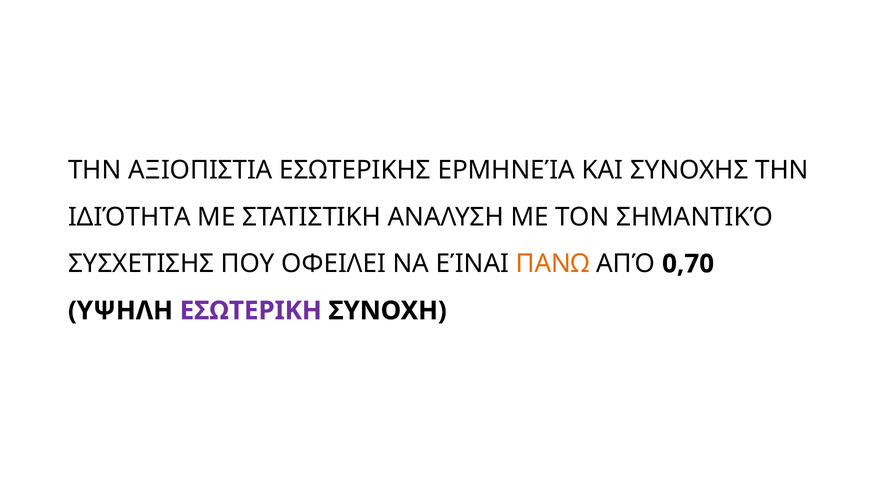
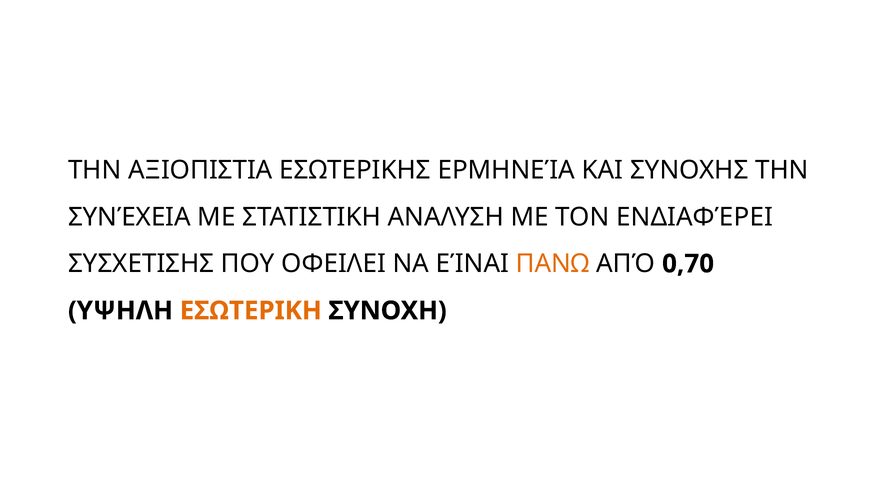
ΙΔΙΌΤΗΤΑ: ΙΔΙΌΤΗΤΑ -> ΣΥΝΈΧΕΙΑ (129, 217)
ΣΗΜΑΝΤΙΚΌ: ΣΗΜΑΝΤΙΚΌ -> ΕΝΔΙΑΦΈΡΕΙ (695, 217)
ΕΣΩΤΕΡΙΚΗ colour: purple -> orange (251, 311)
